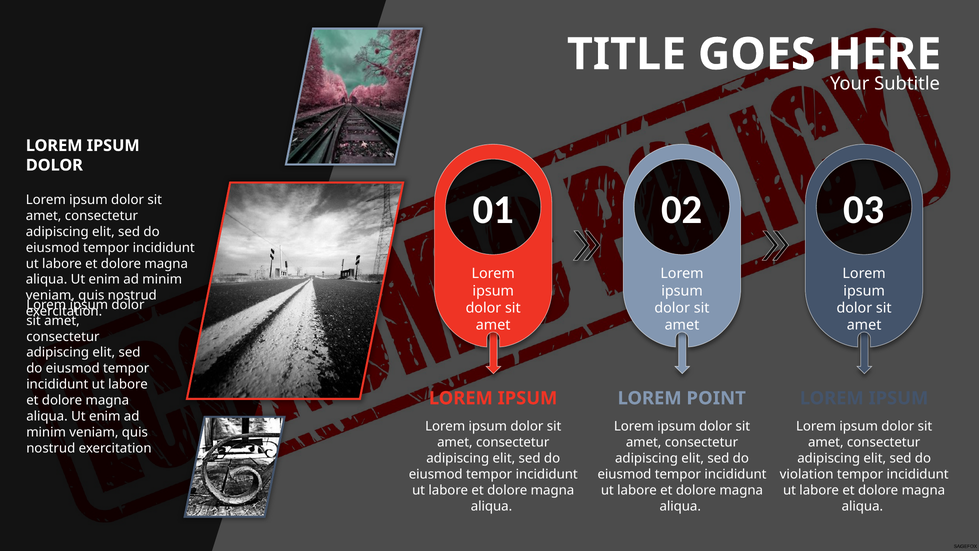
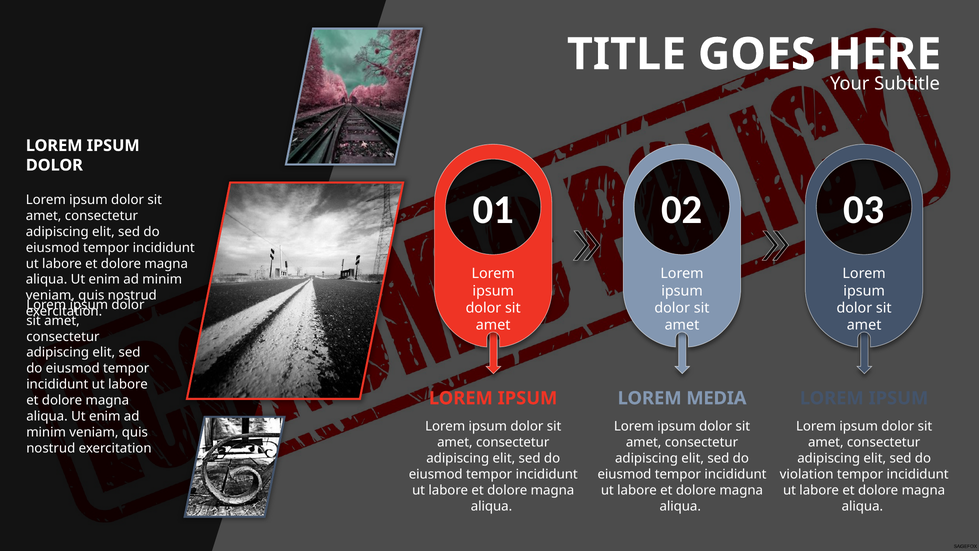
POINT: POINT -> MEDIA (716, 398)
